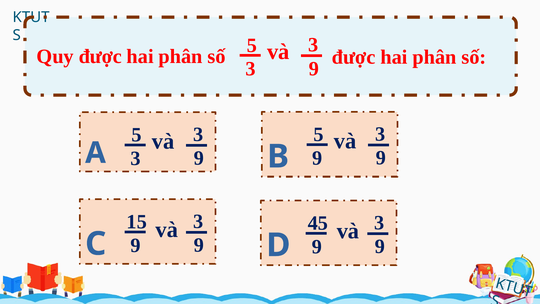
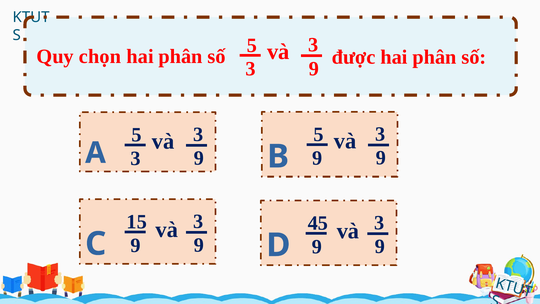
Quy được: được -> chọn (100, 56)
